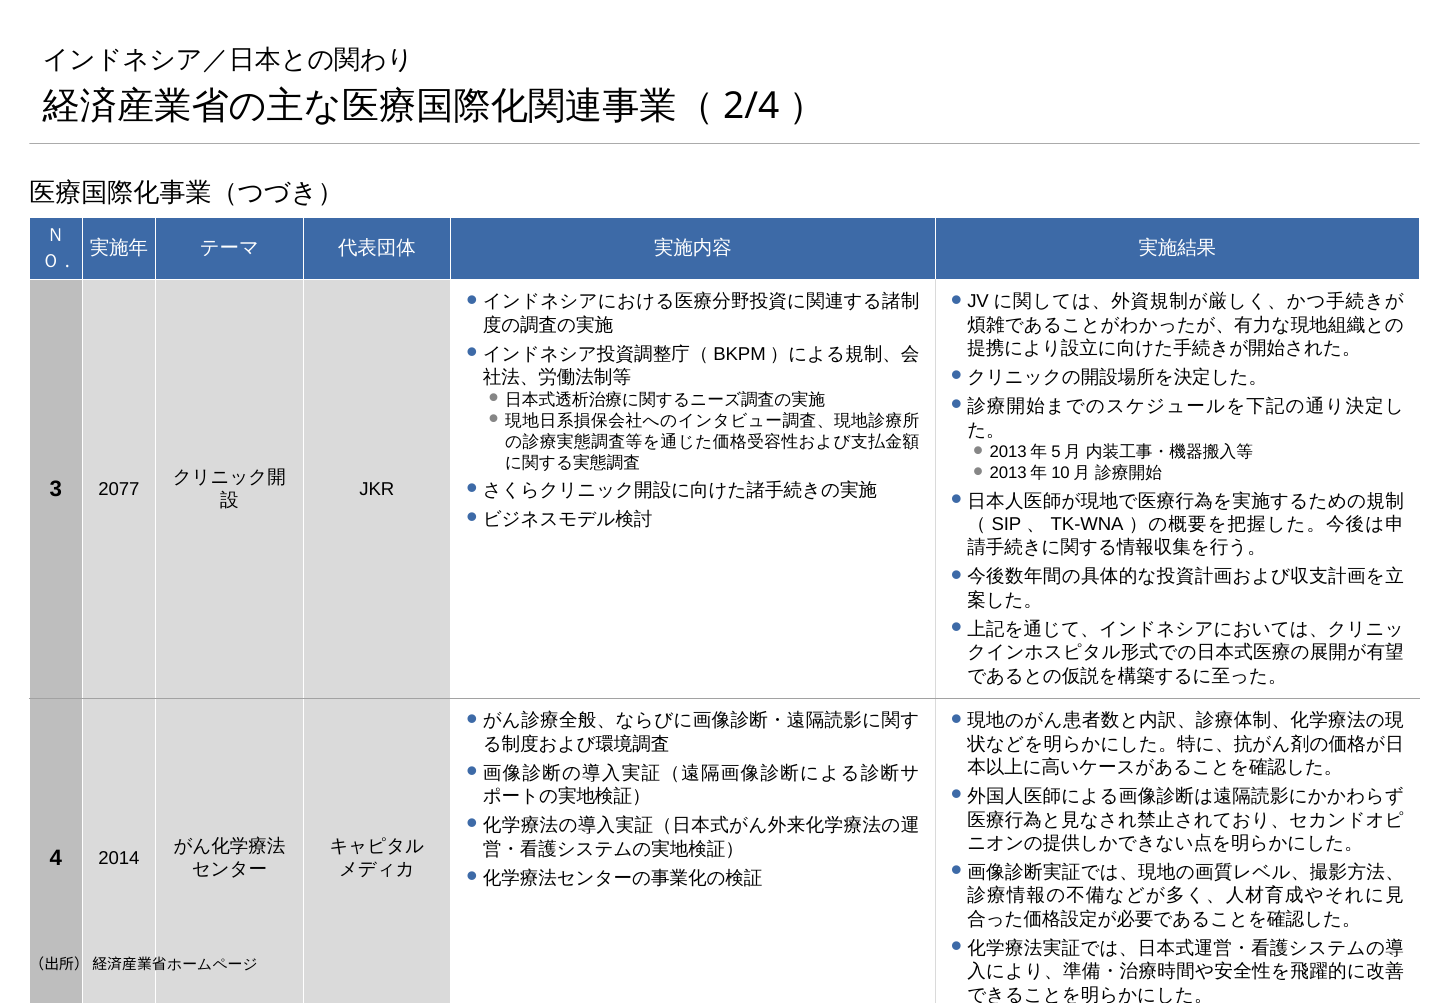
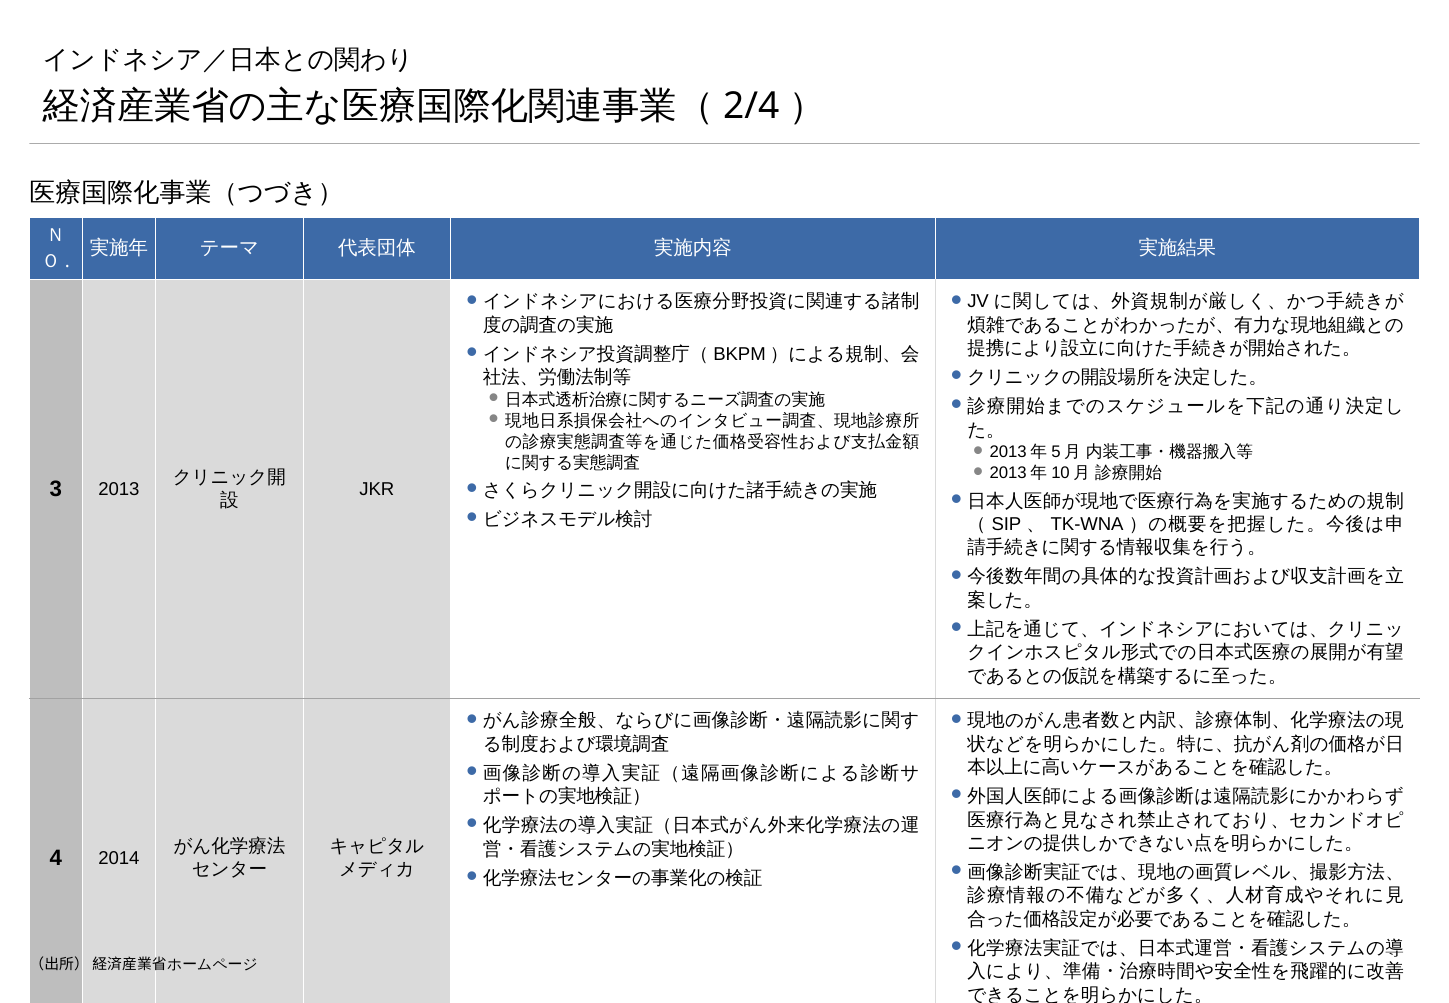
2077: 2077 -> 2013 (119, 489)
